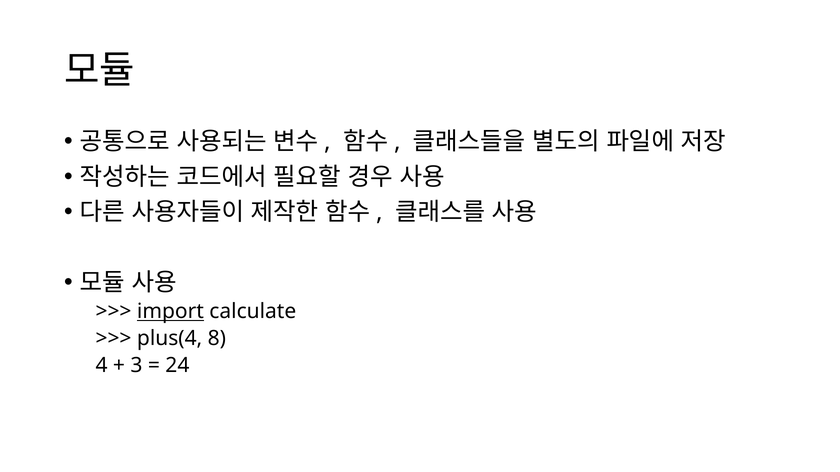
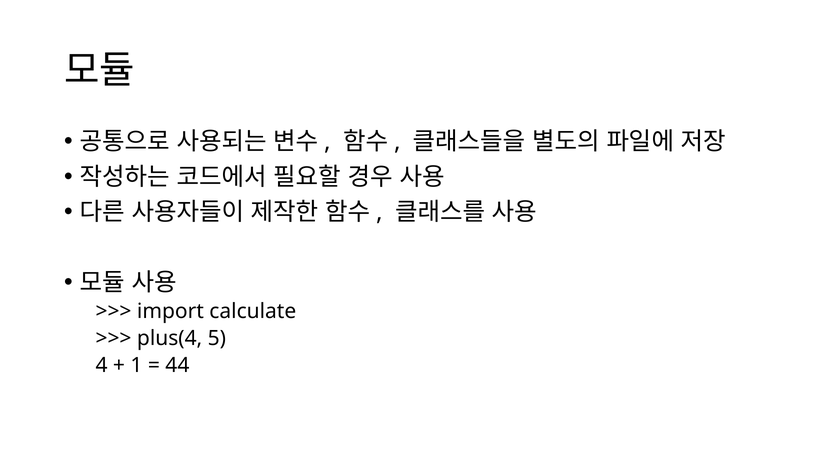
import underline: present -> none (170, 312)
8: 8 -> 5 (217, 339)
3: 3 -> 1 (136, 366)
24: 24 -> 44 (177, 366)
